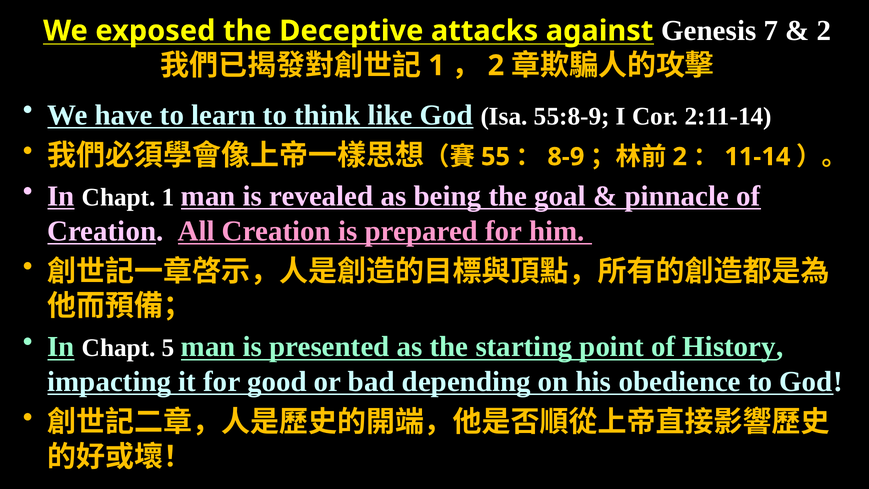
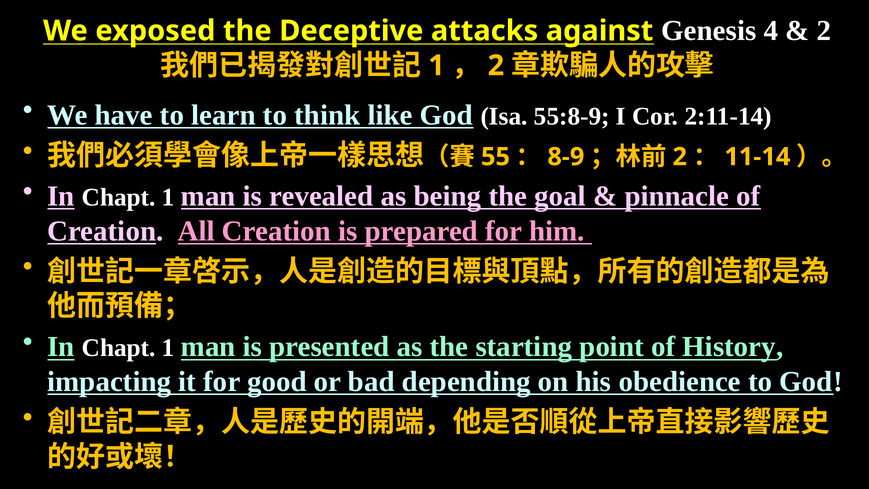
7: 7 -> 4 (771, 31)
5: 5 -> 1 (168, 348)
